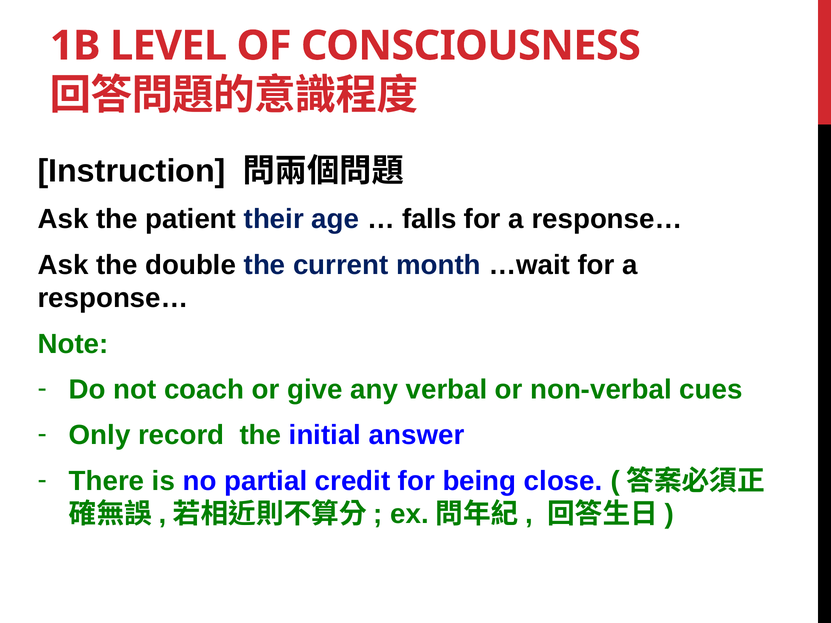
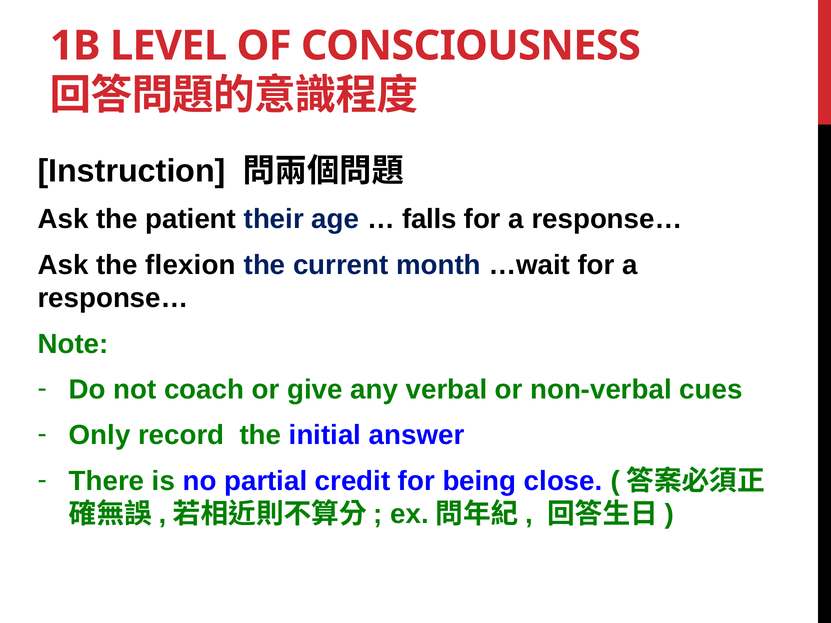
double: double -> flexion (191, 265)
